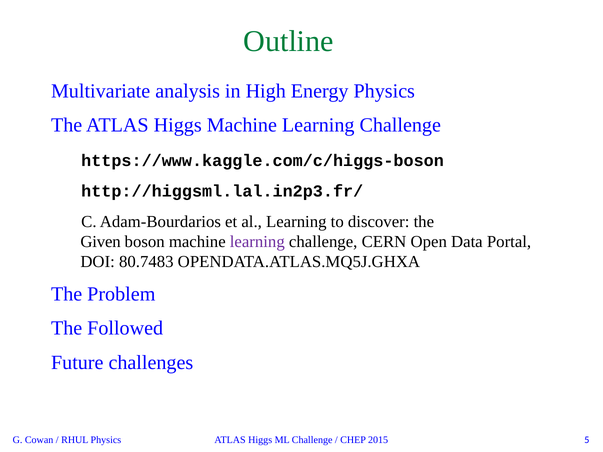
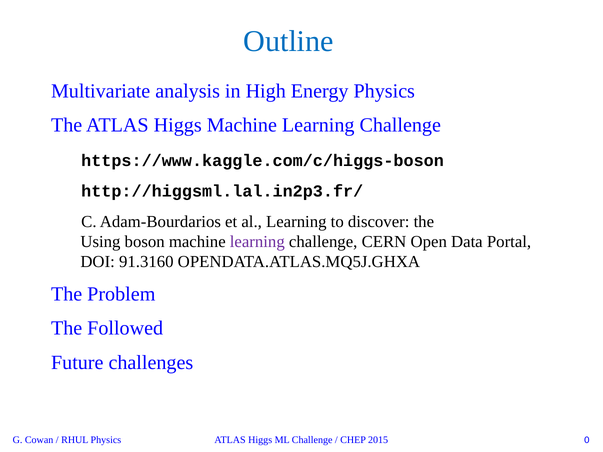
Outline colour: green -> blue (289, 41)
Given: Given -> Using (100, 242)
80.7483: 80.7483 -> 91.3160 (146, 262)
5: 5 -> 0 (587, 440)
